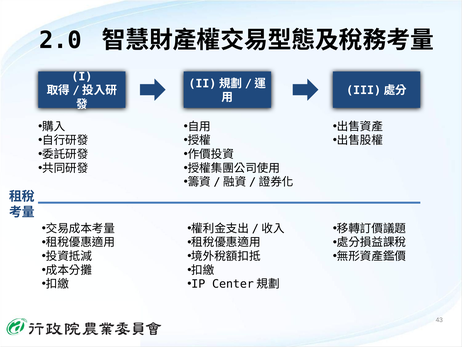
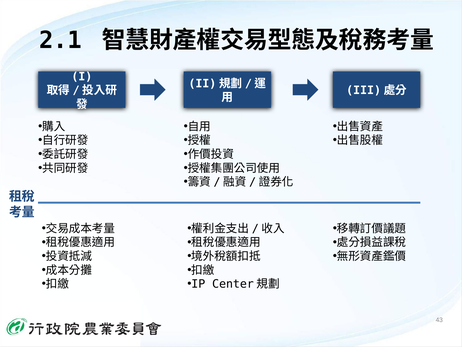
2.0: 2.0 -> 2.1 (60, 40)
